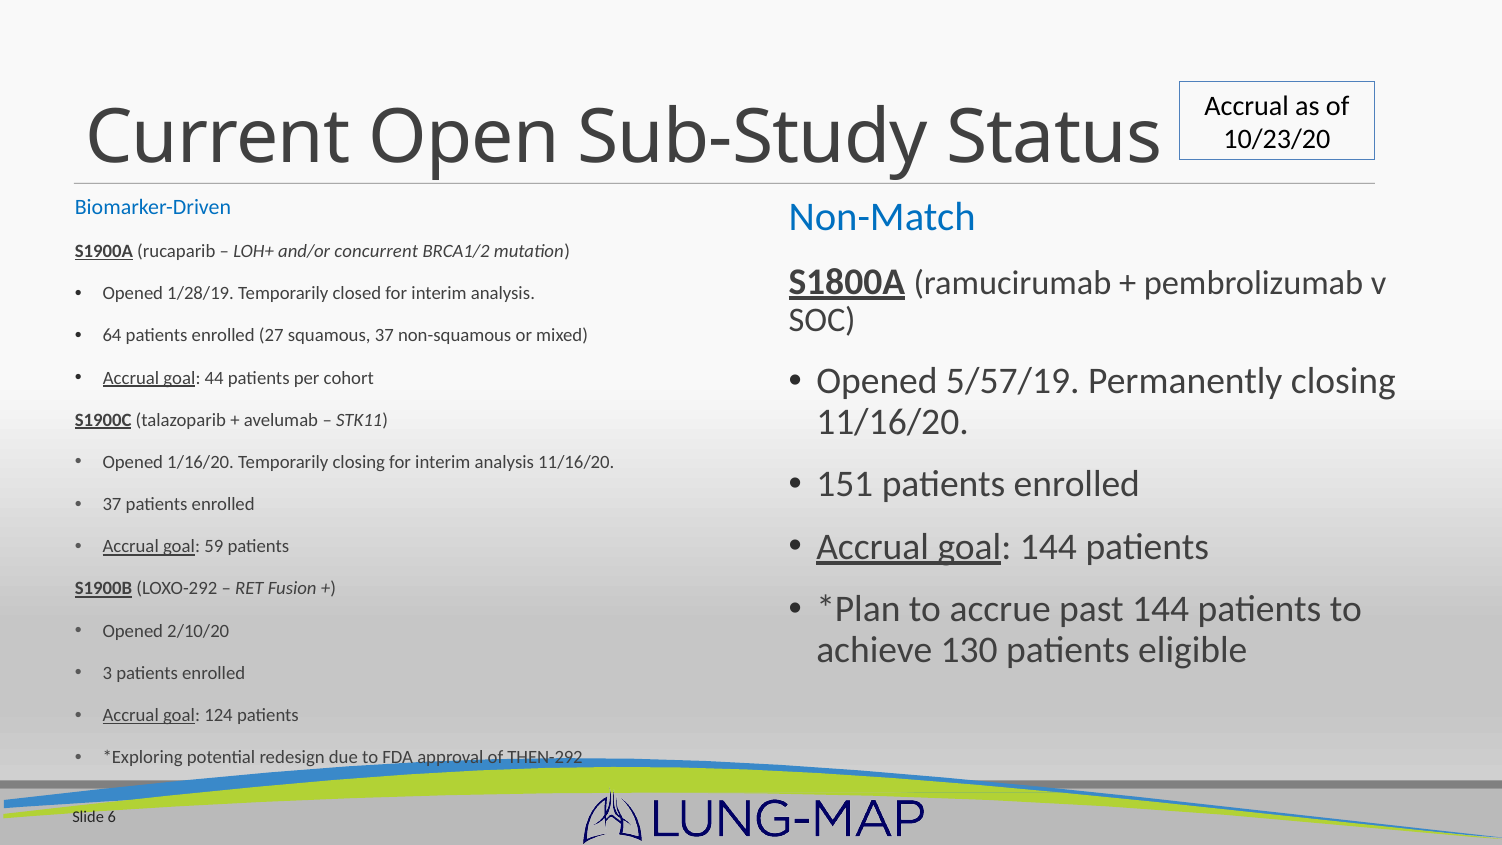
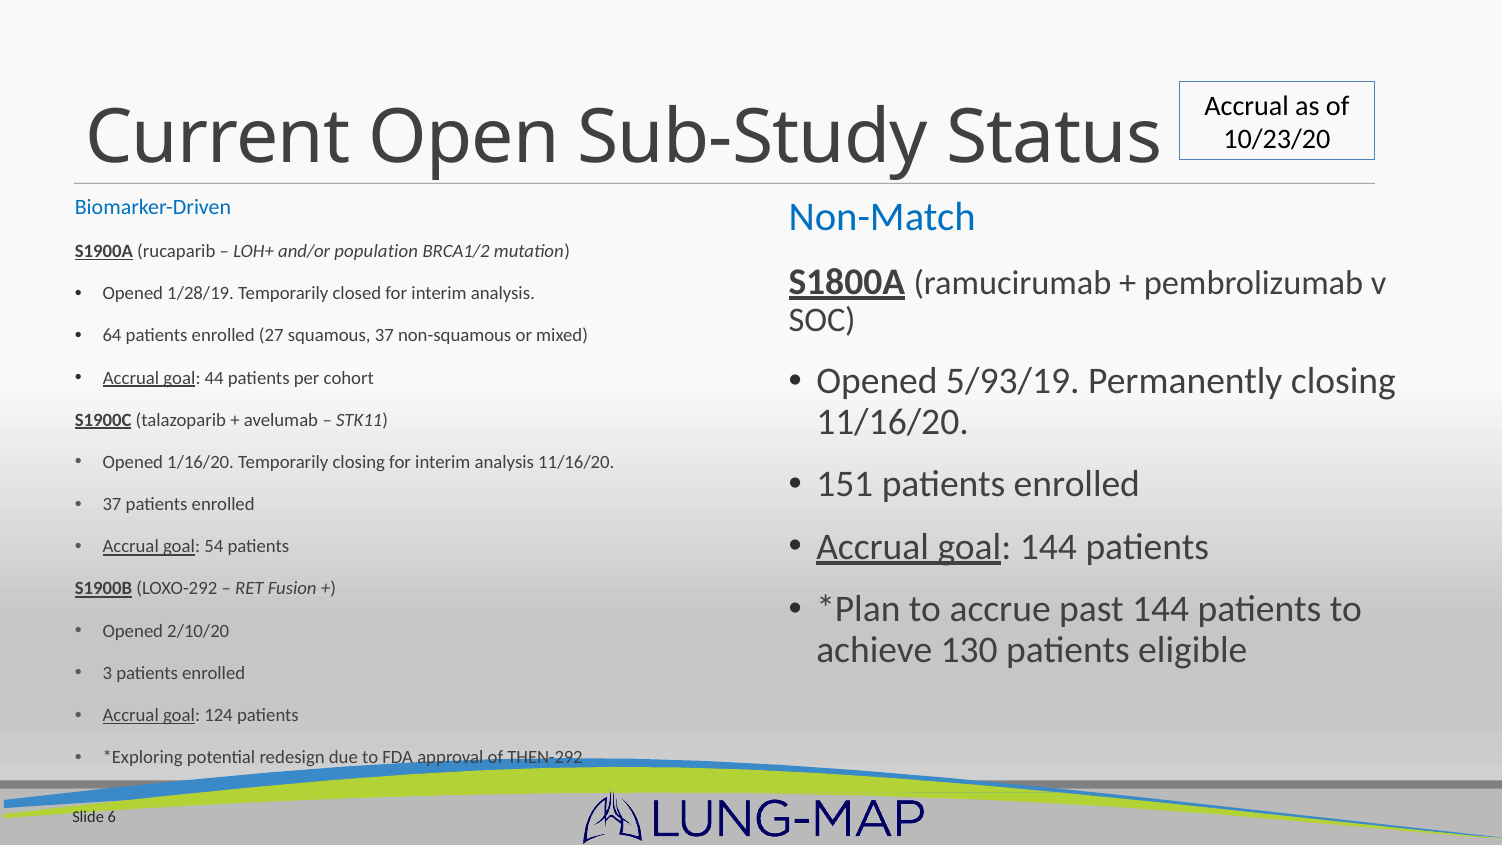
concurrent: concurrent -> population (376, 251)
5/57/19: 5/57/19 -> 5/93/19 (1013, 381)
59: 59 -> 54 (214, 546)
